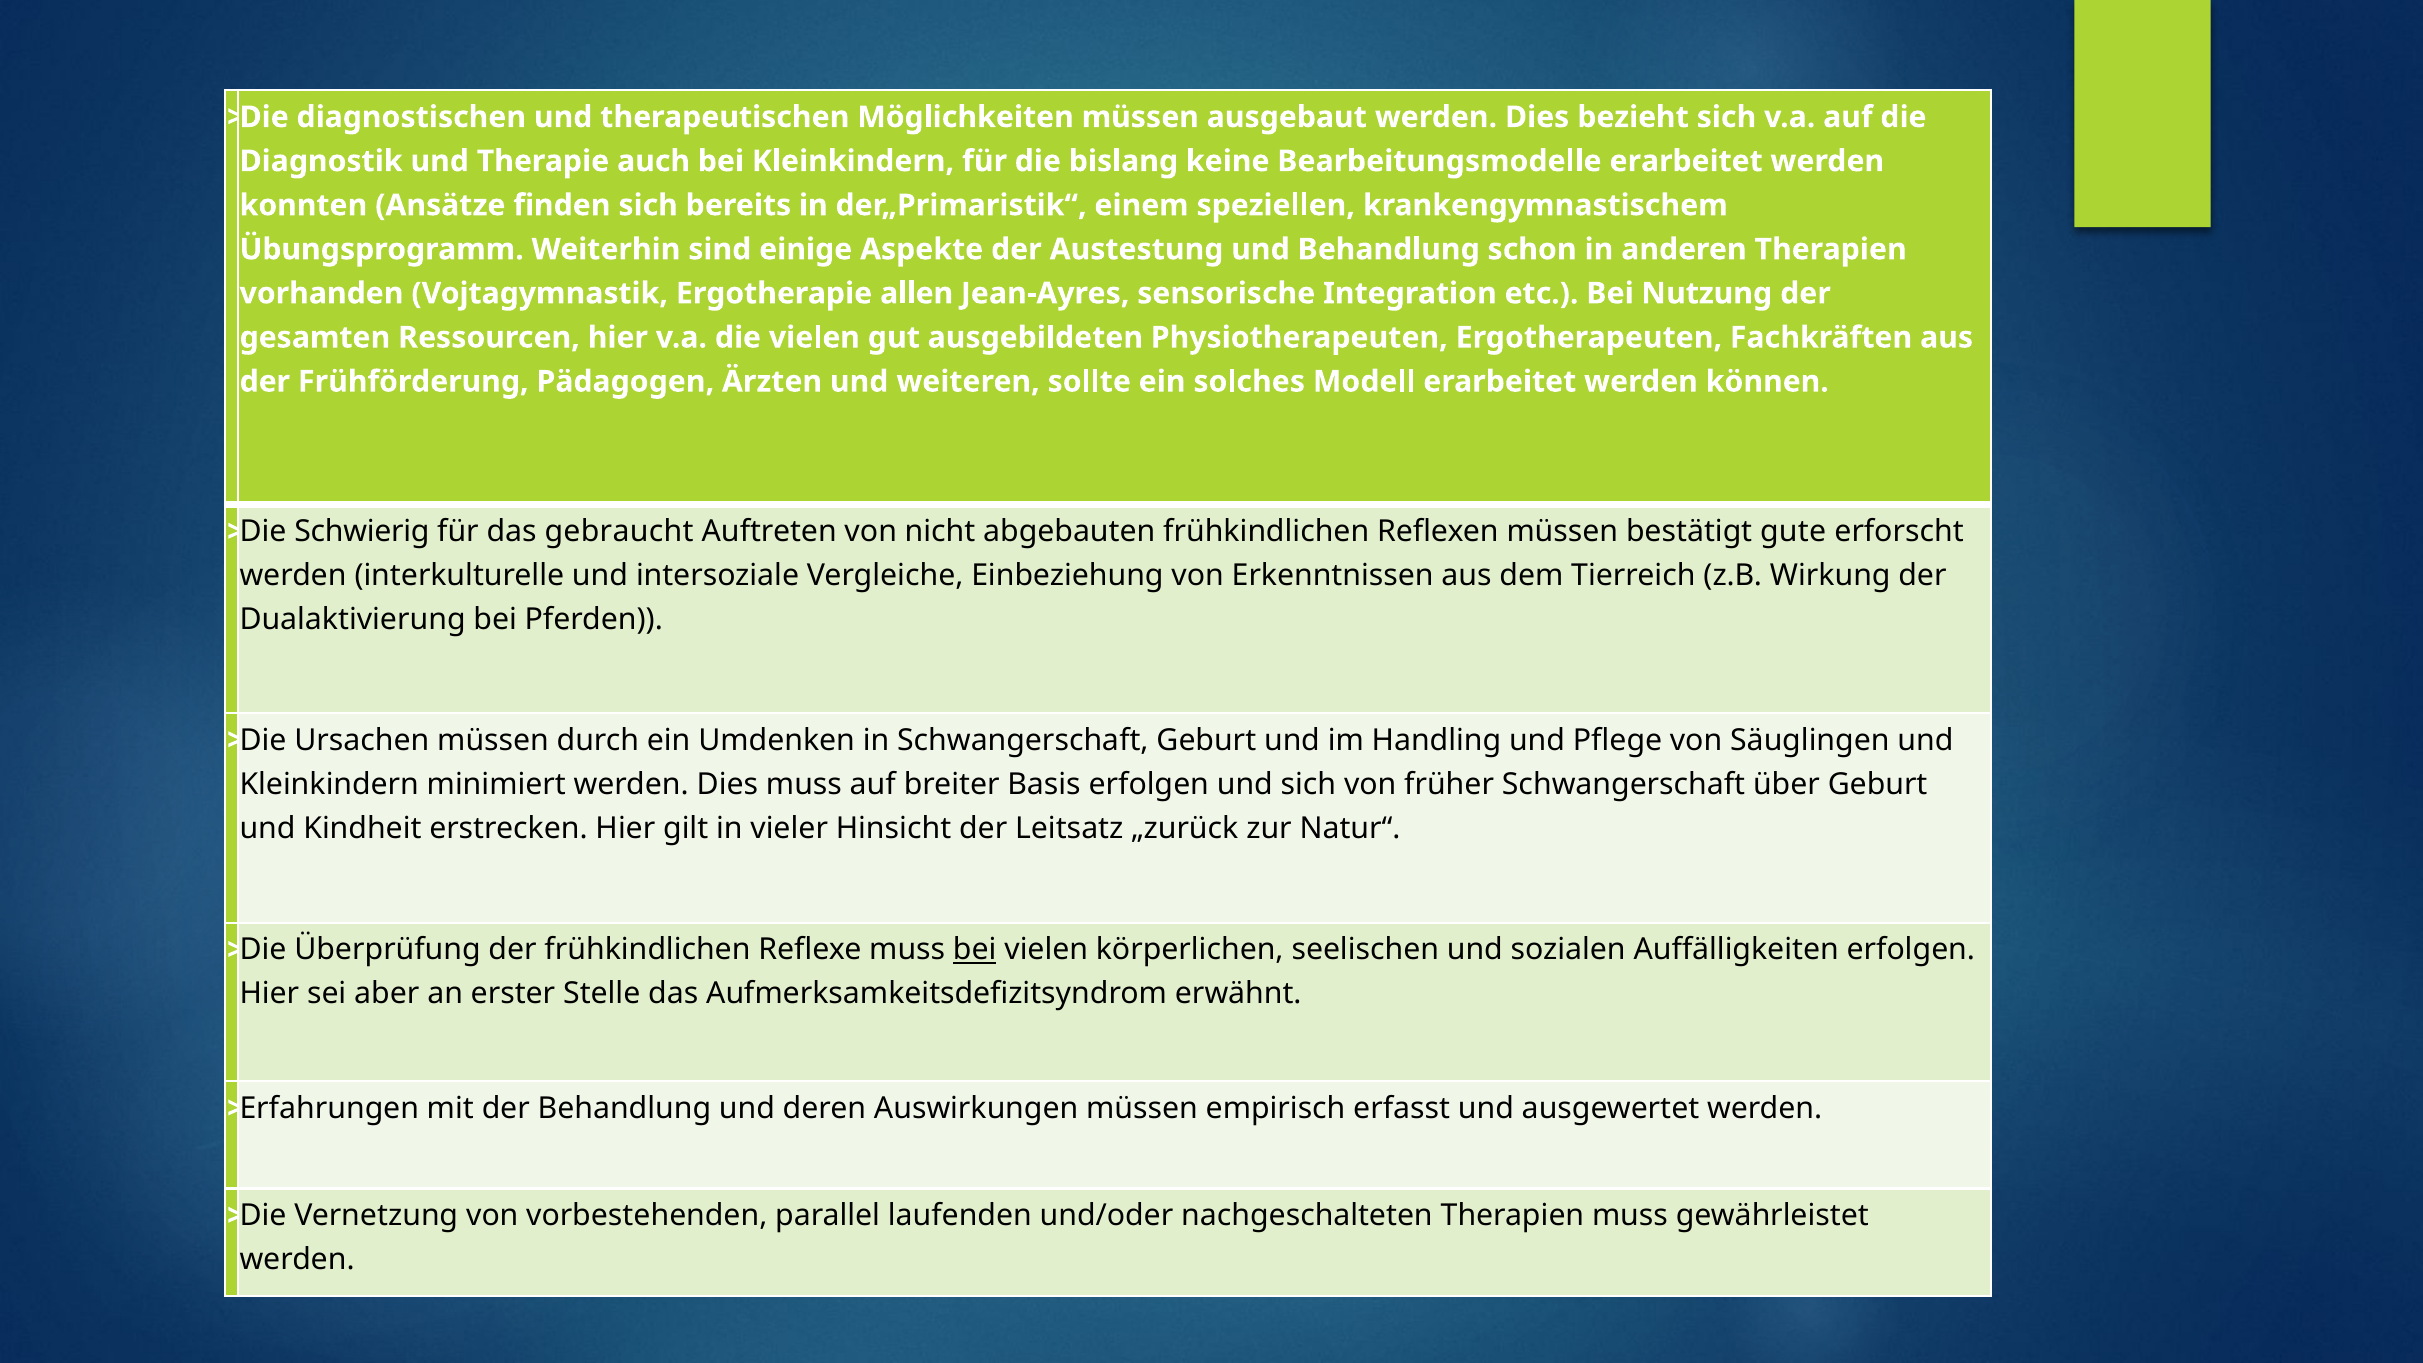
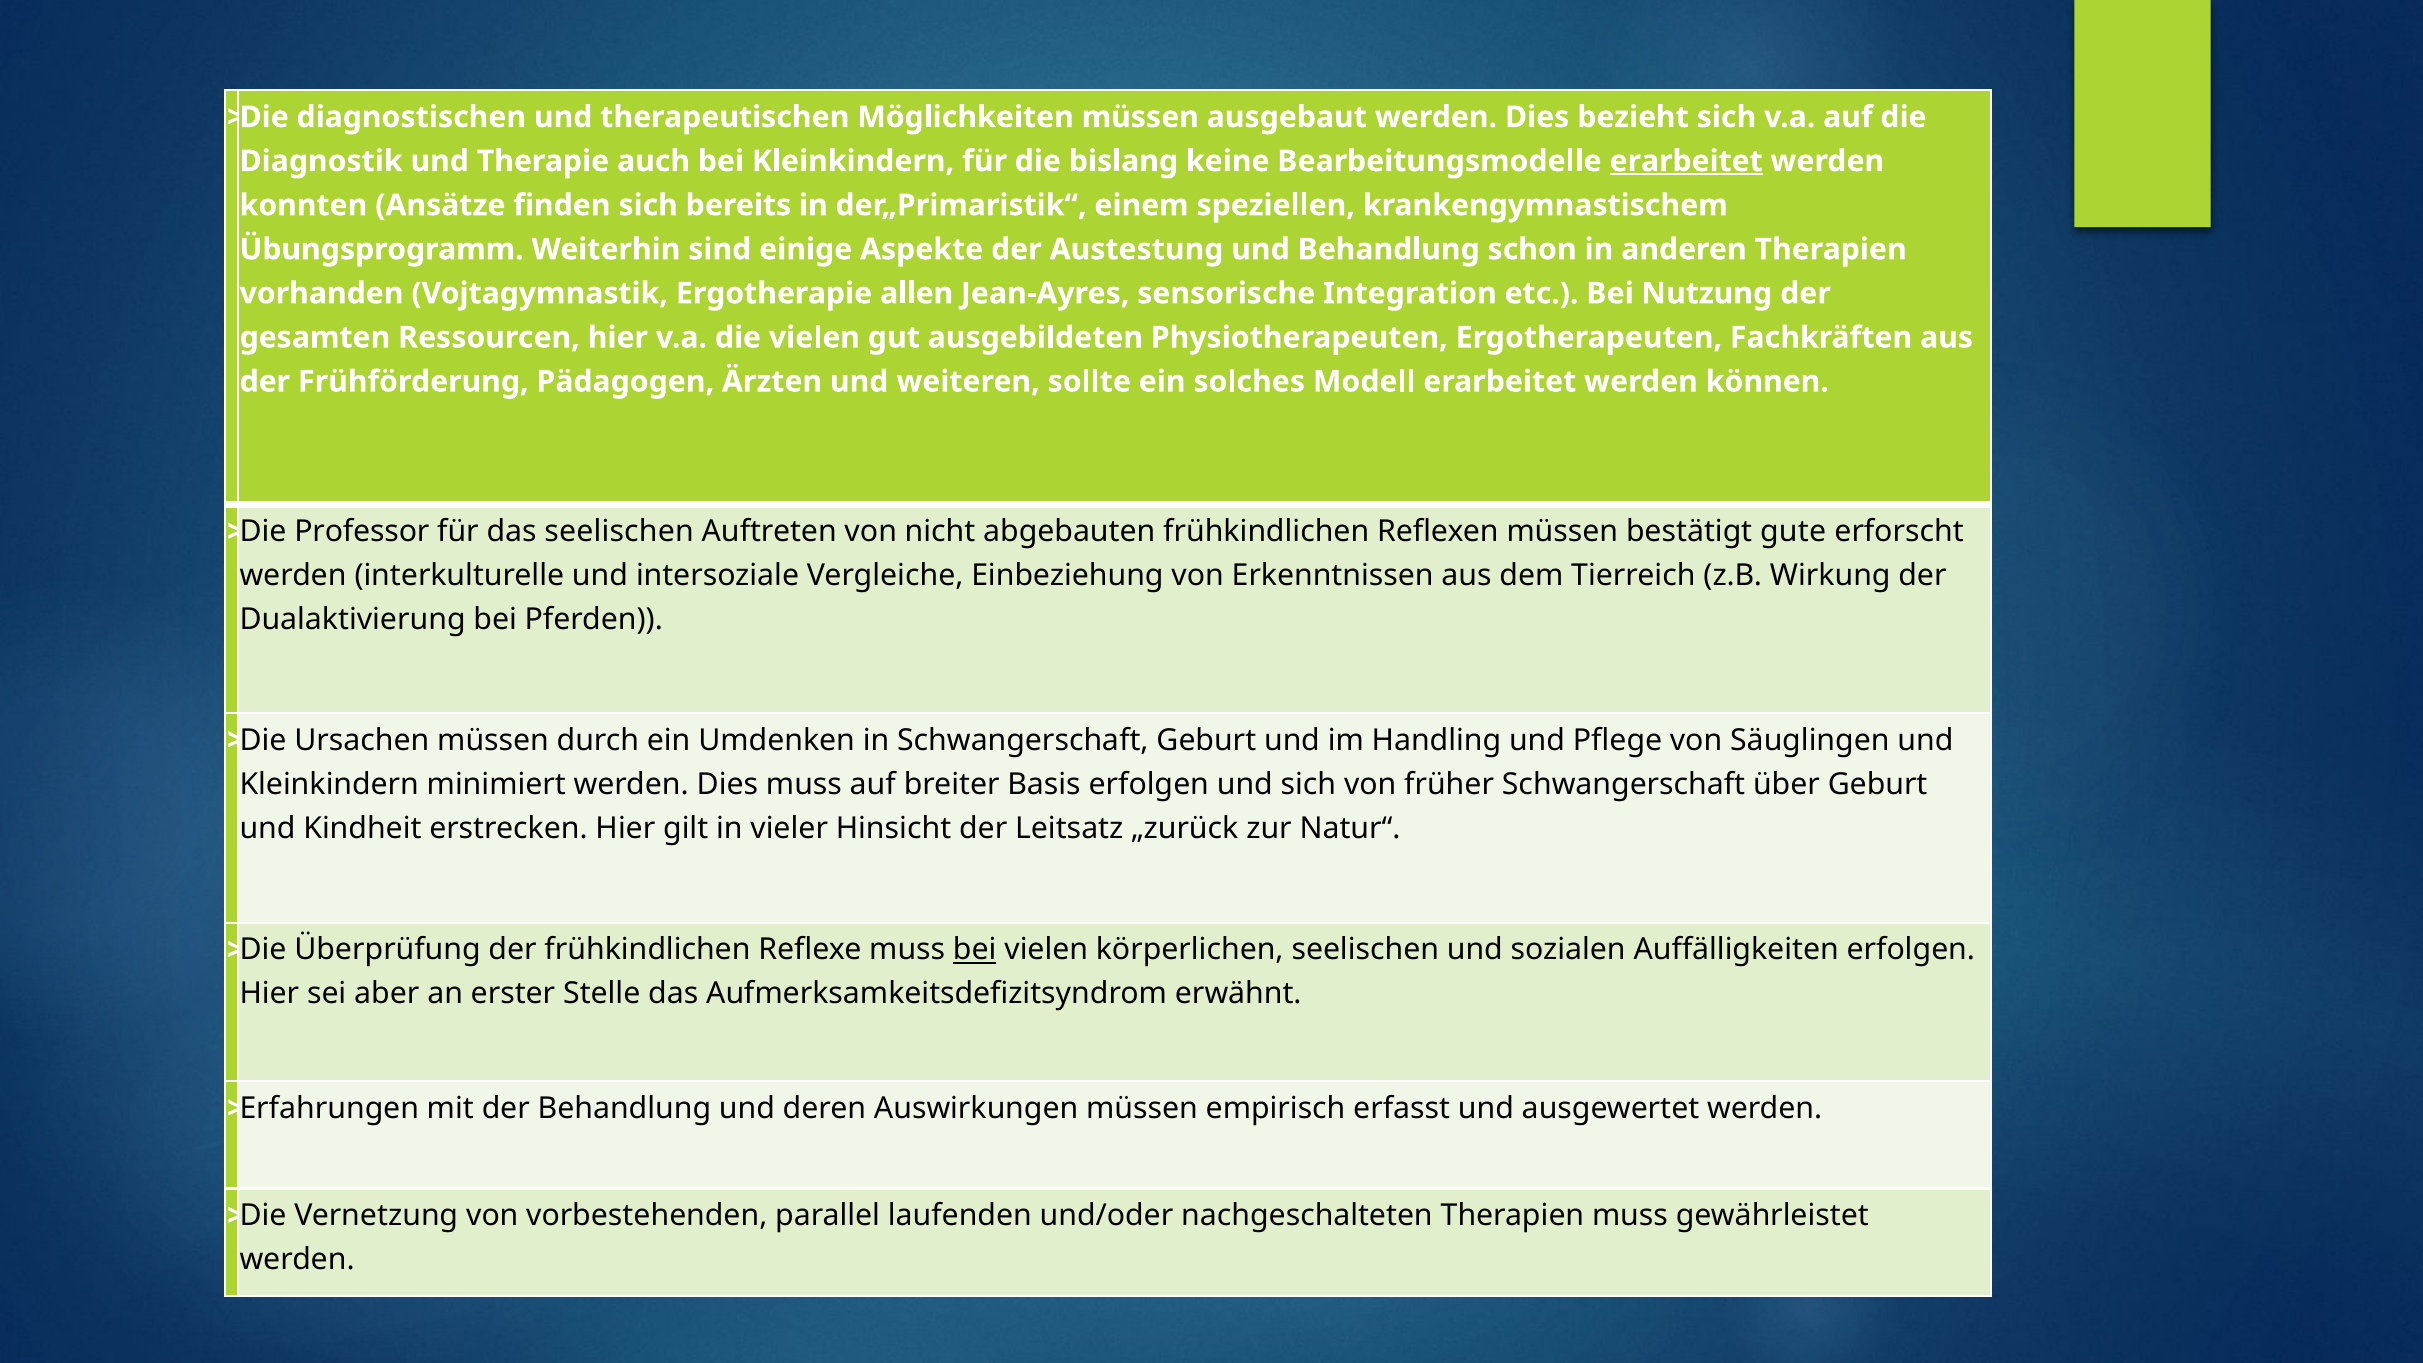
erarbeitet underline: none -> present (1686, 161)
Schwierig: Schwierig -> Professor (362, 532)
das gebraucht: gebraucht -> seelischen (619, 532)
